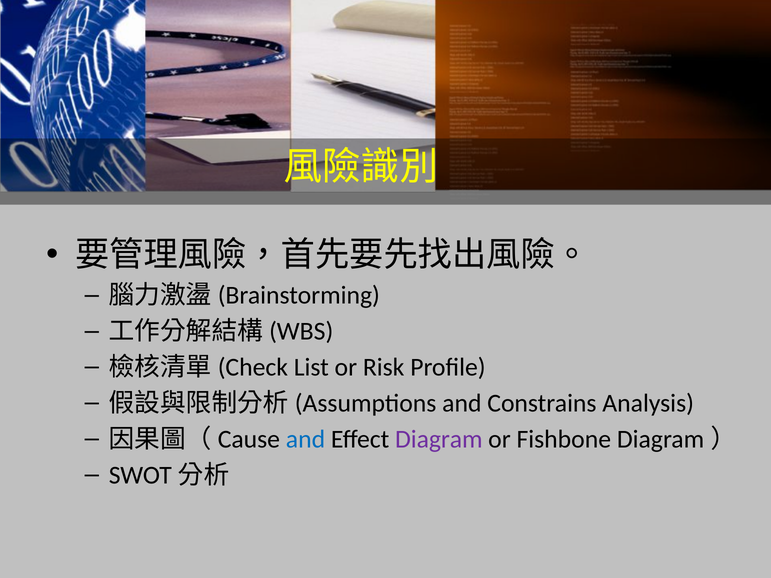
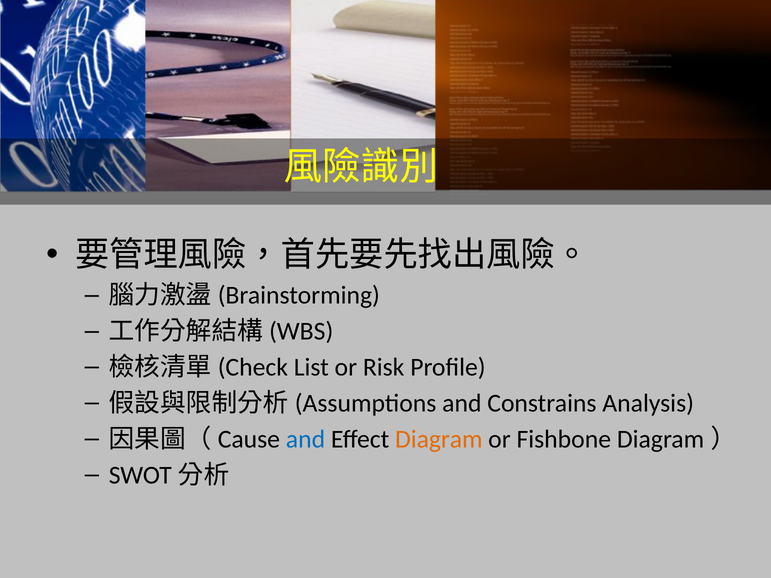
Diagram colour: purple -> orange (439, 440)
